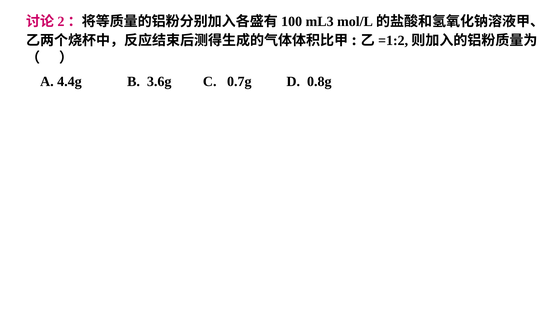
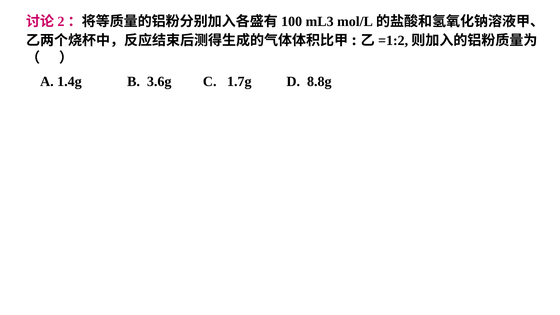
4.4g: 4.4g -> 1.4g (69, 82)
0.7g: 0.7g -> 1.7g (239, 82)
0.8g: 0.8g -> 8.8g (319, 82)
